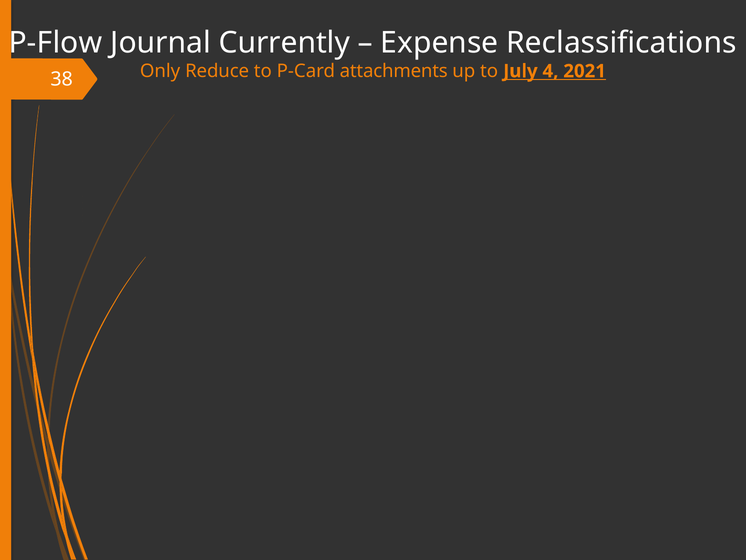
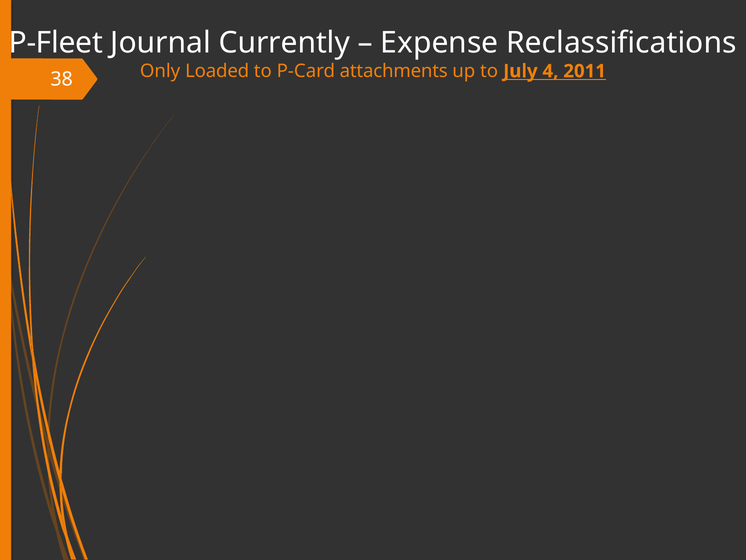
P-Flow: P-Flow -> P-Fleet (56, 43)
Reduce: Reduce -> Loaded (217, 71)
2021: 2021 -> 2011 (585, 71)
